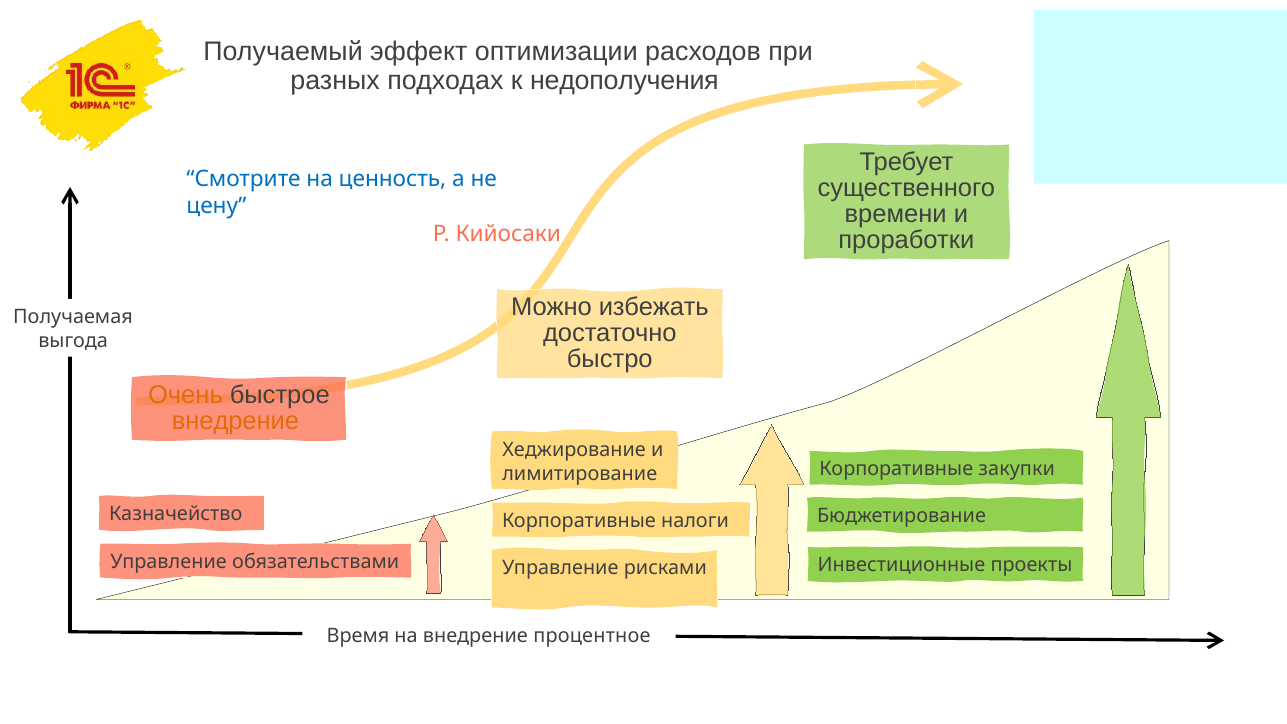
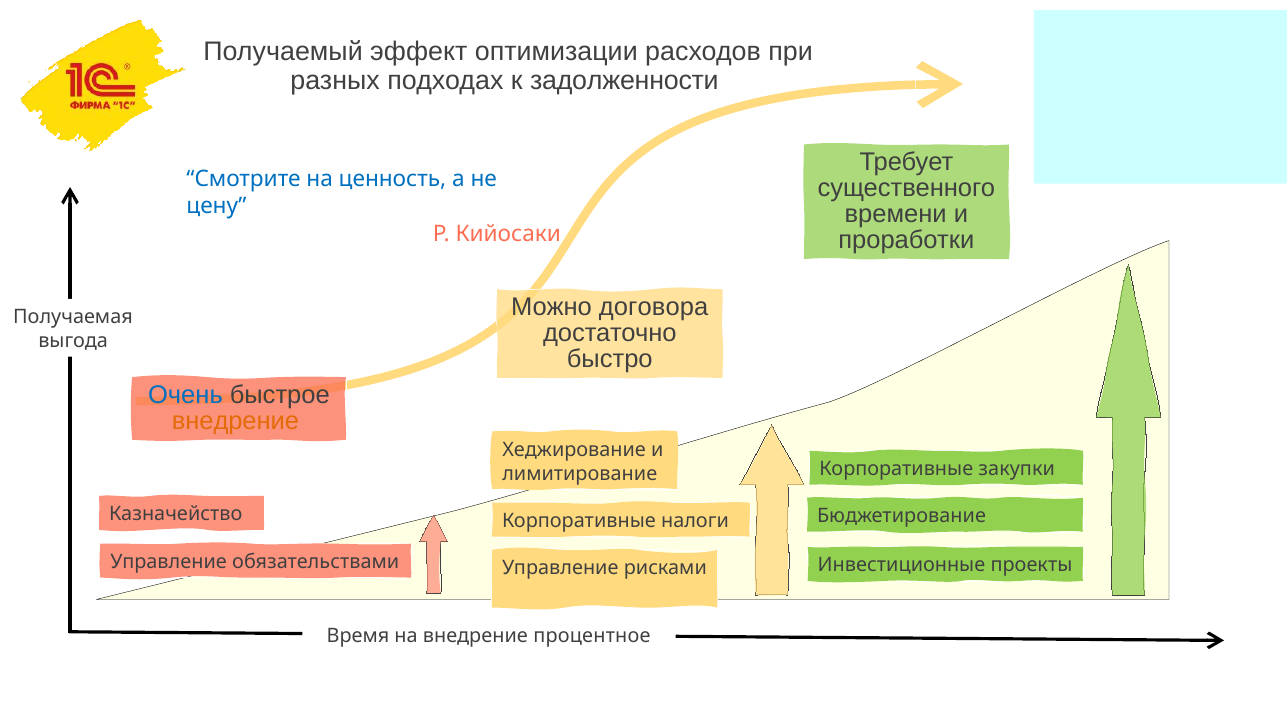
недополучения: недополучения -> задолженности (624, 80)
избежать: избежать -> договора (654, 307)
Очень colour: orange -> blue (185, 395)
